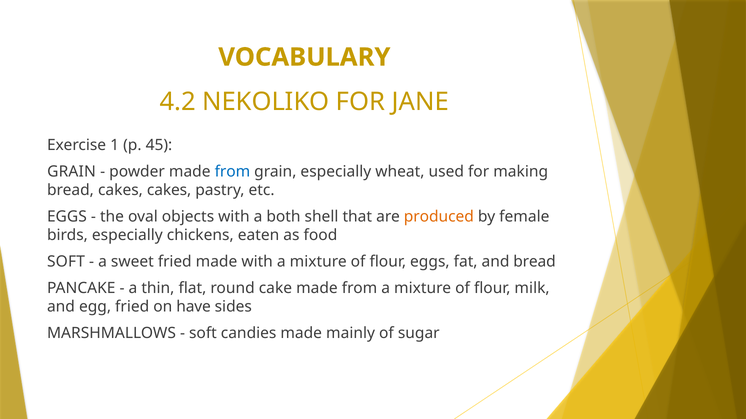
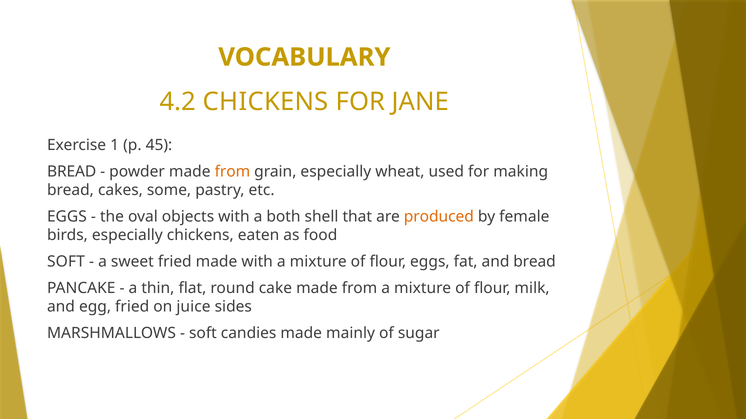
4.2 NEKOLIKO: NEKOLIKO -> CHICKENS (266, 102)
GRAIN: GRAIN -> BREAD (72, 172)
from colour: blue -> orange (232, 172)
cakes cakes: cakes -> some (169, 191)
have: have -> juice (193, 307)
